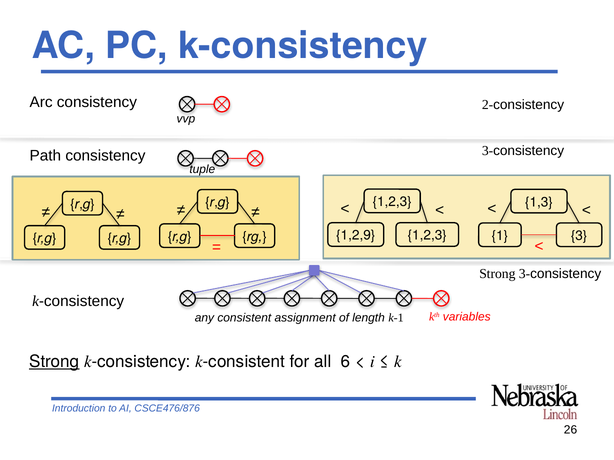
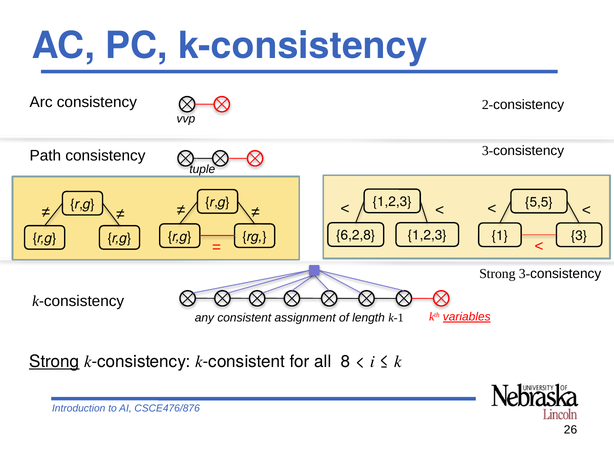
1,3: 1,3 -> 5,5 (539, 202)
1,2,9: 1,2,9 -> 6,2,8 (356, 236)
variables underline: none -> present (467, 317)
6: 6 -> 8 (346, 362)
